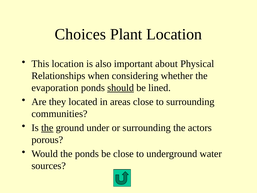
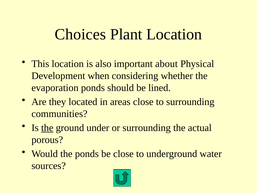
Relationships: Relationships -> Development (58, 76)
should underline: present -> none (121, 88)
actors: actors -> actual (200, 128)
